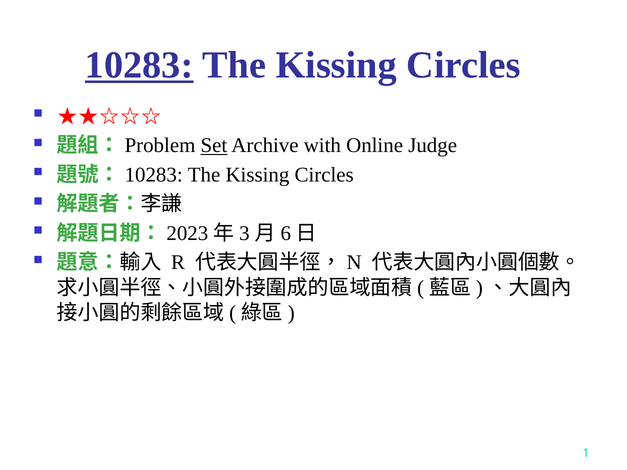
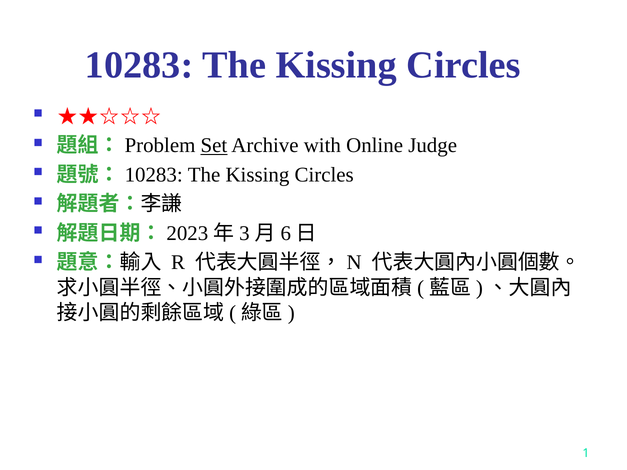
10283 underline: present -> none (139, 65)
